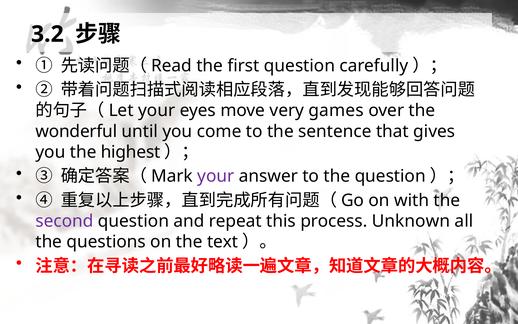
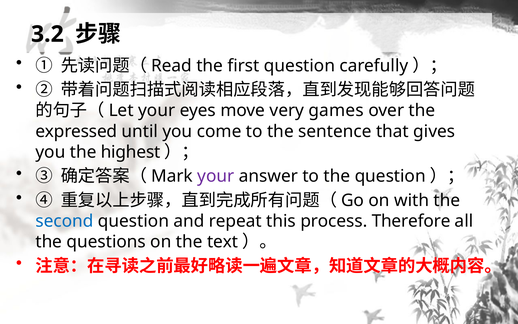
wonderful: wonderful -> expressed (76, 131)
second colour: purple -> blue (64, 221)
Unknown: Unknown -> Therefore (411, 221)
